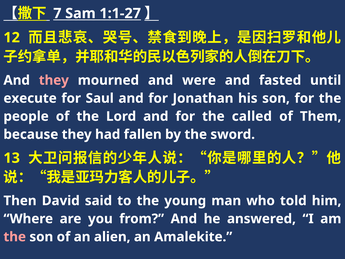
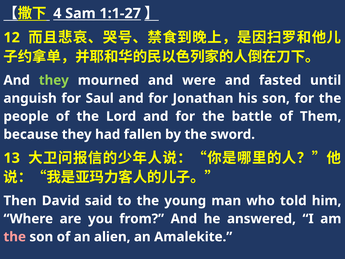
7: 7 -> 4 (57, 13)
they colour: pink -> light green (54, 80)
execute: execute -> anguish (30, 98)
called: called -> battle (252, 116)
